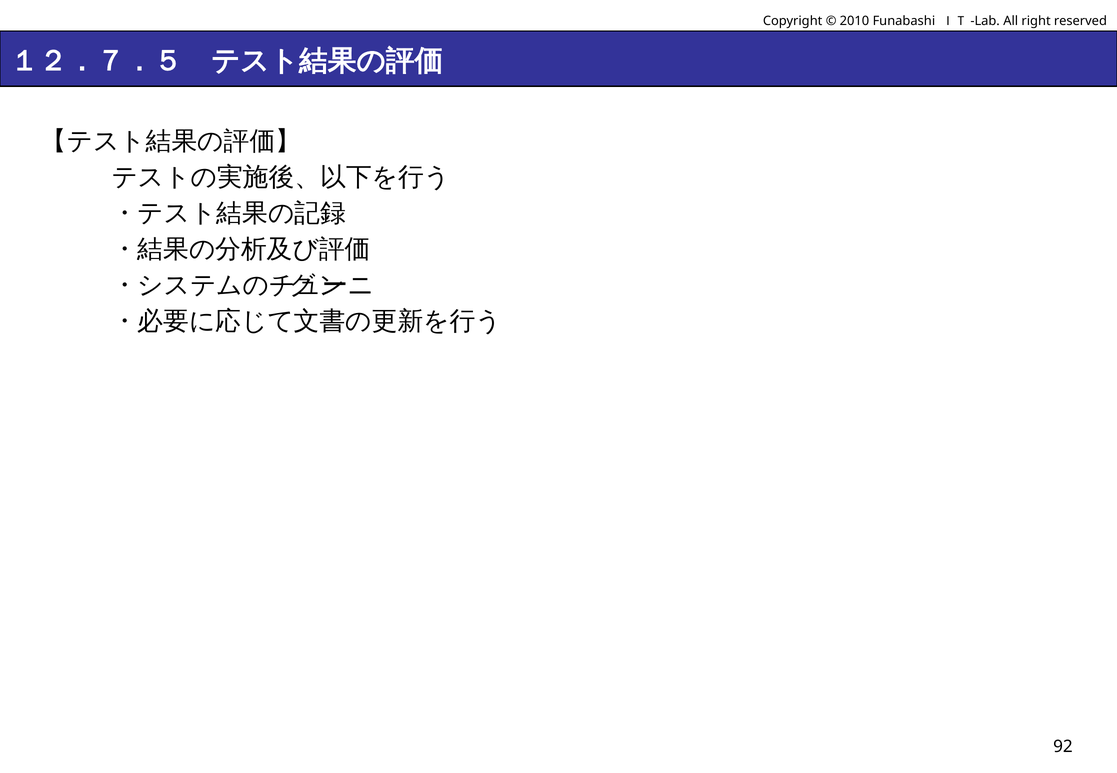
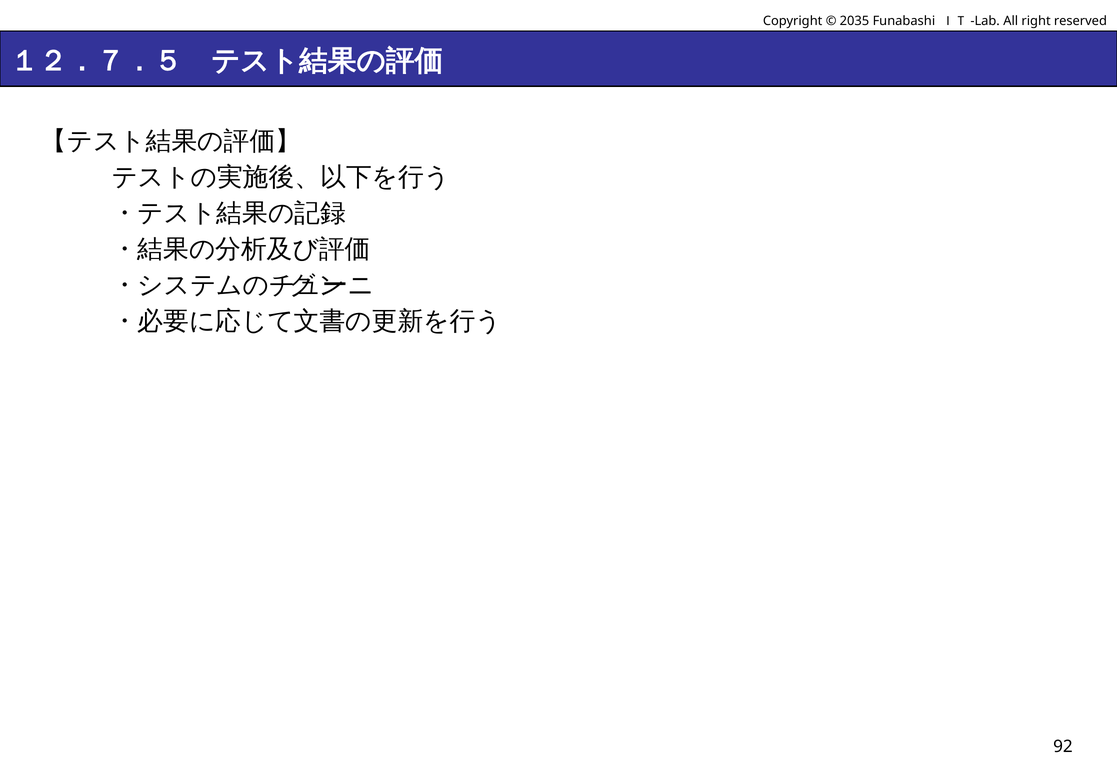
2010: 2010 -> 2035 (854, 21)
